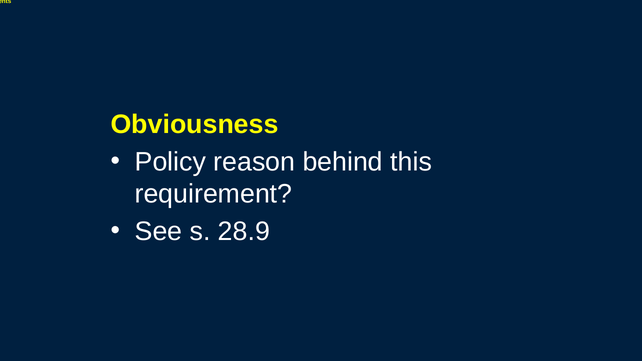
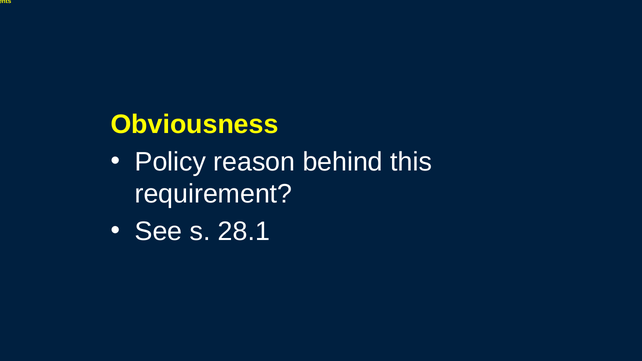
28.9: 28.9 -> 28.1 (244, 232)
